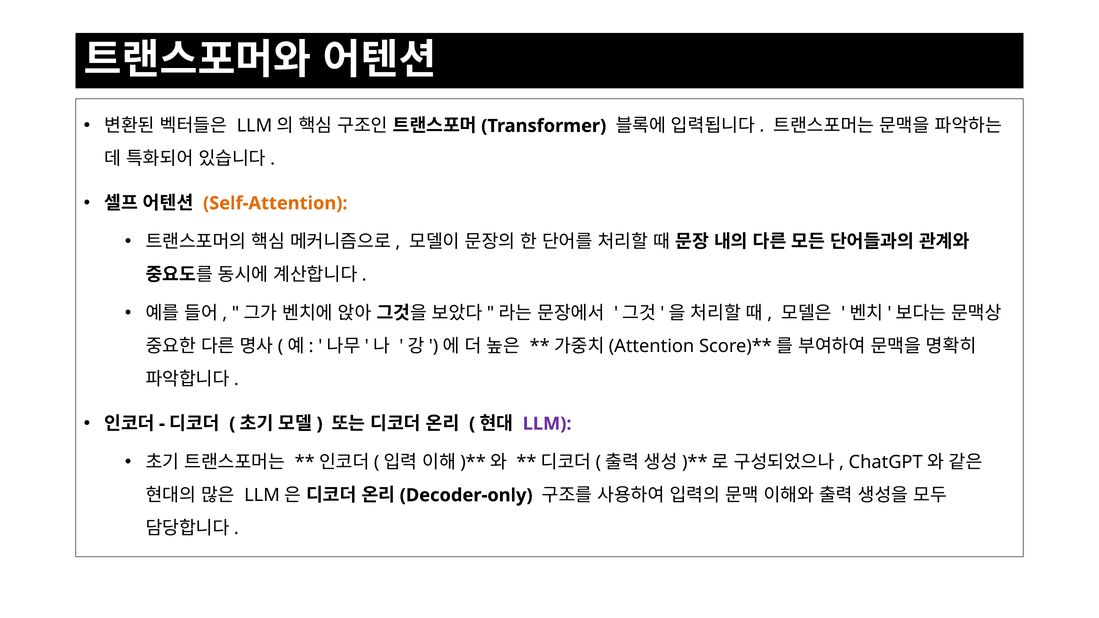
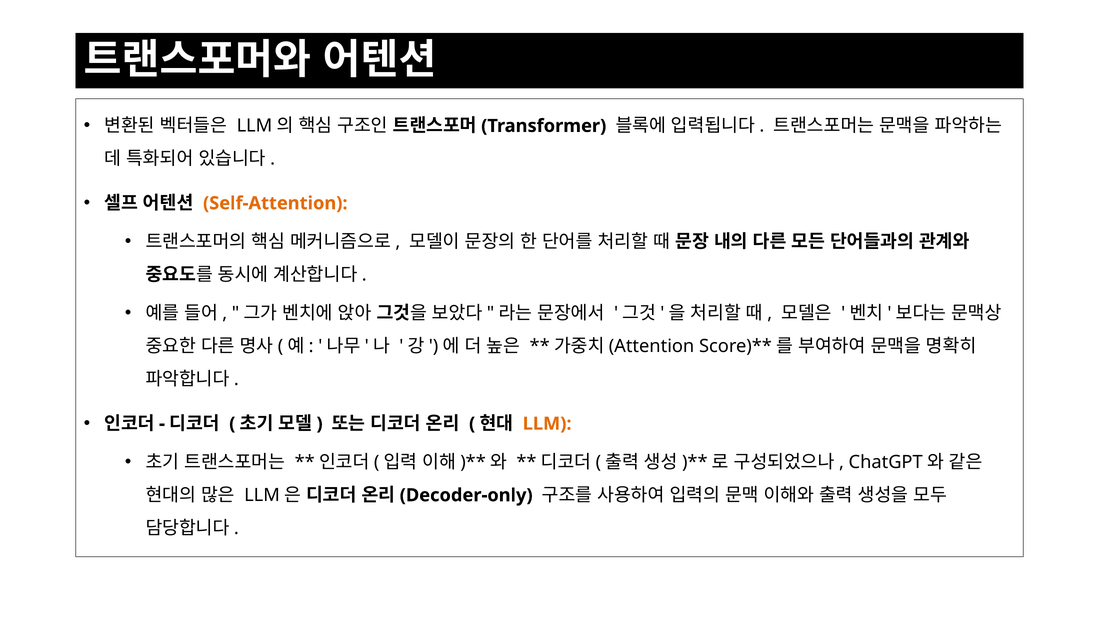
LLM colour: purple -> orange (547, 424)
